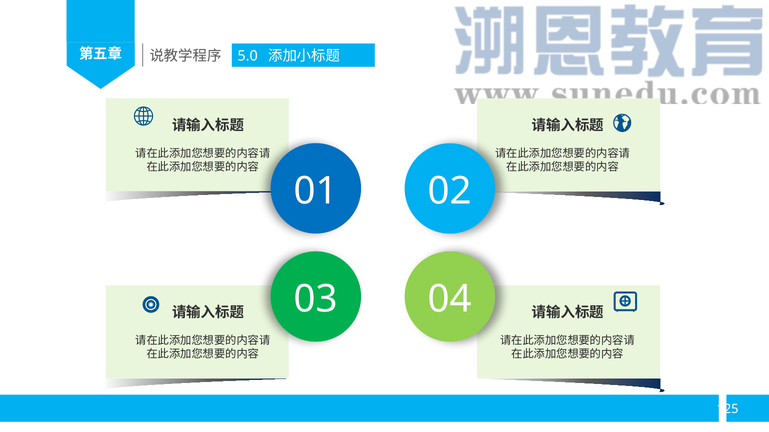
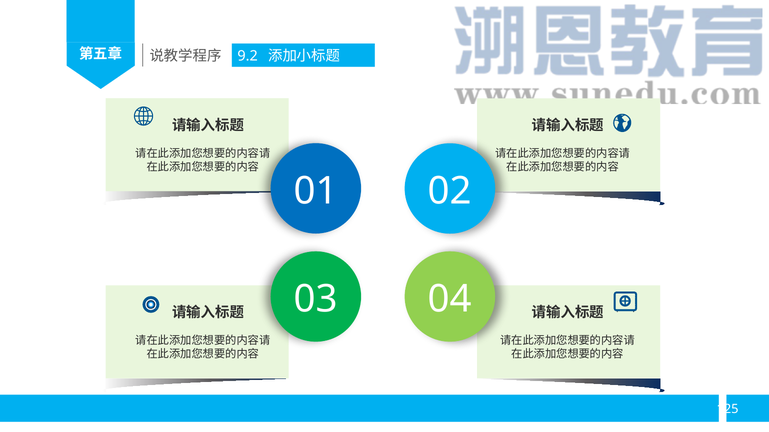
5.0: 5.0 -> 9.2 (248, 56)
